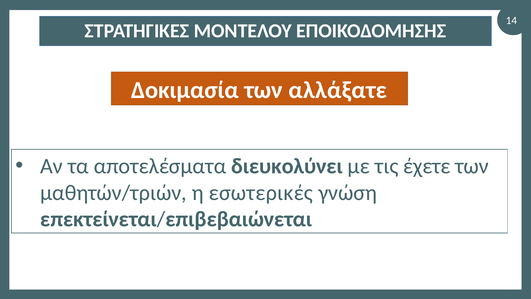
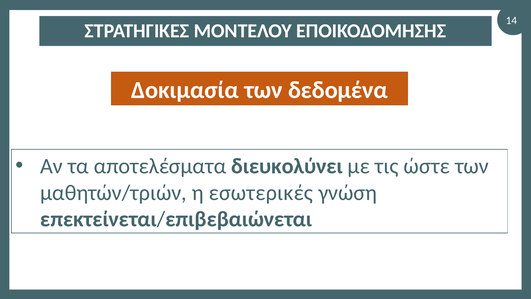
αλλάξατε: αλλάξατε -> δεδομένα (338, 90)
έχετε: έχετε -> ώστε (427, 166)
